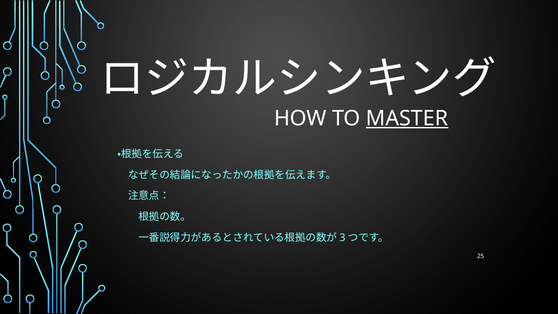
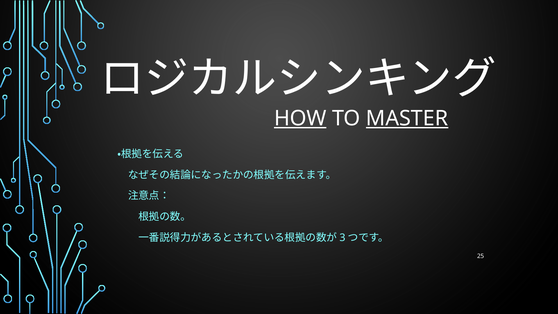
HOW underline: none -> present (300, 118)
